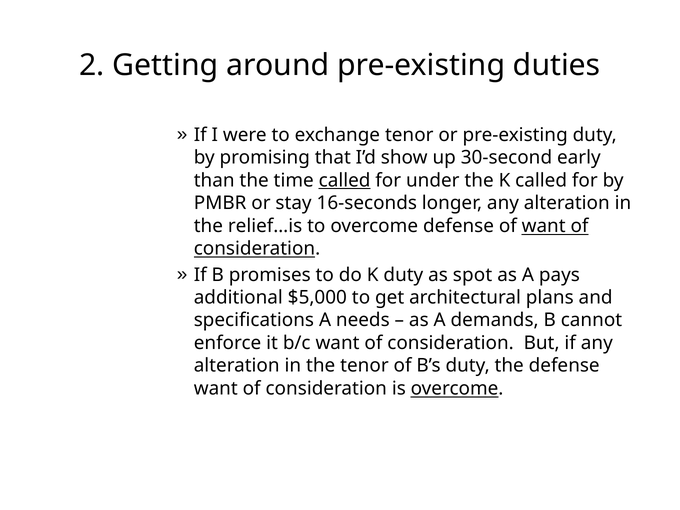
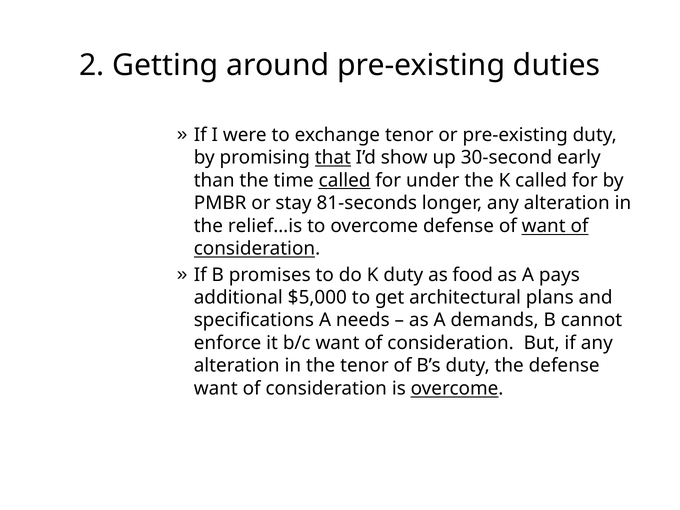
that underline: none -> present (333, 158)
16-seconds: 16-seconds -> 81-seconds (367, 203)
spot: spot -> food (473, 275)
